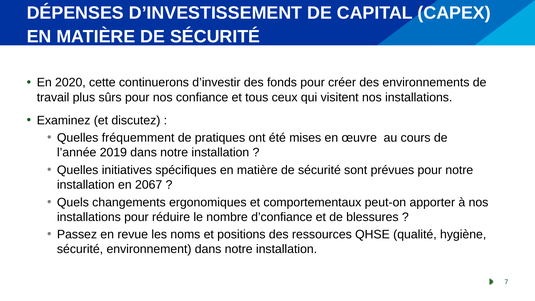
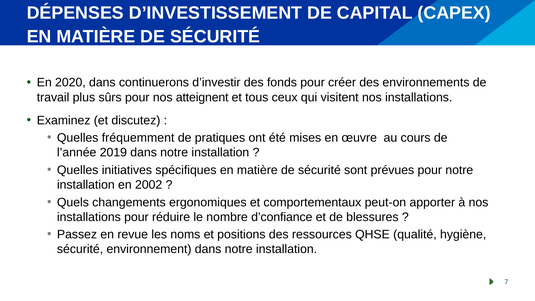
2020 cette: cette -> dans (102, 83)
confiance: confiance -> atteignent (202, 97)
2067: 2067 -> 2002 (149, 185)
